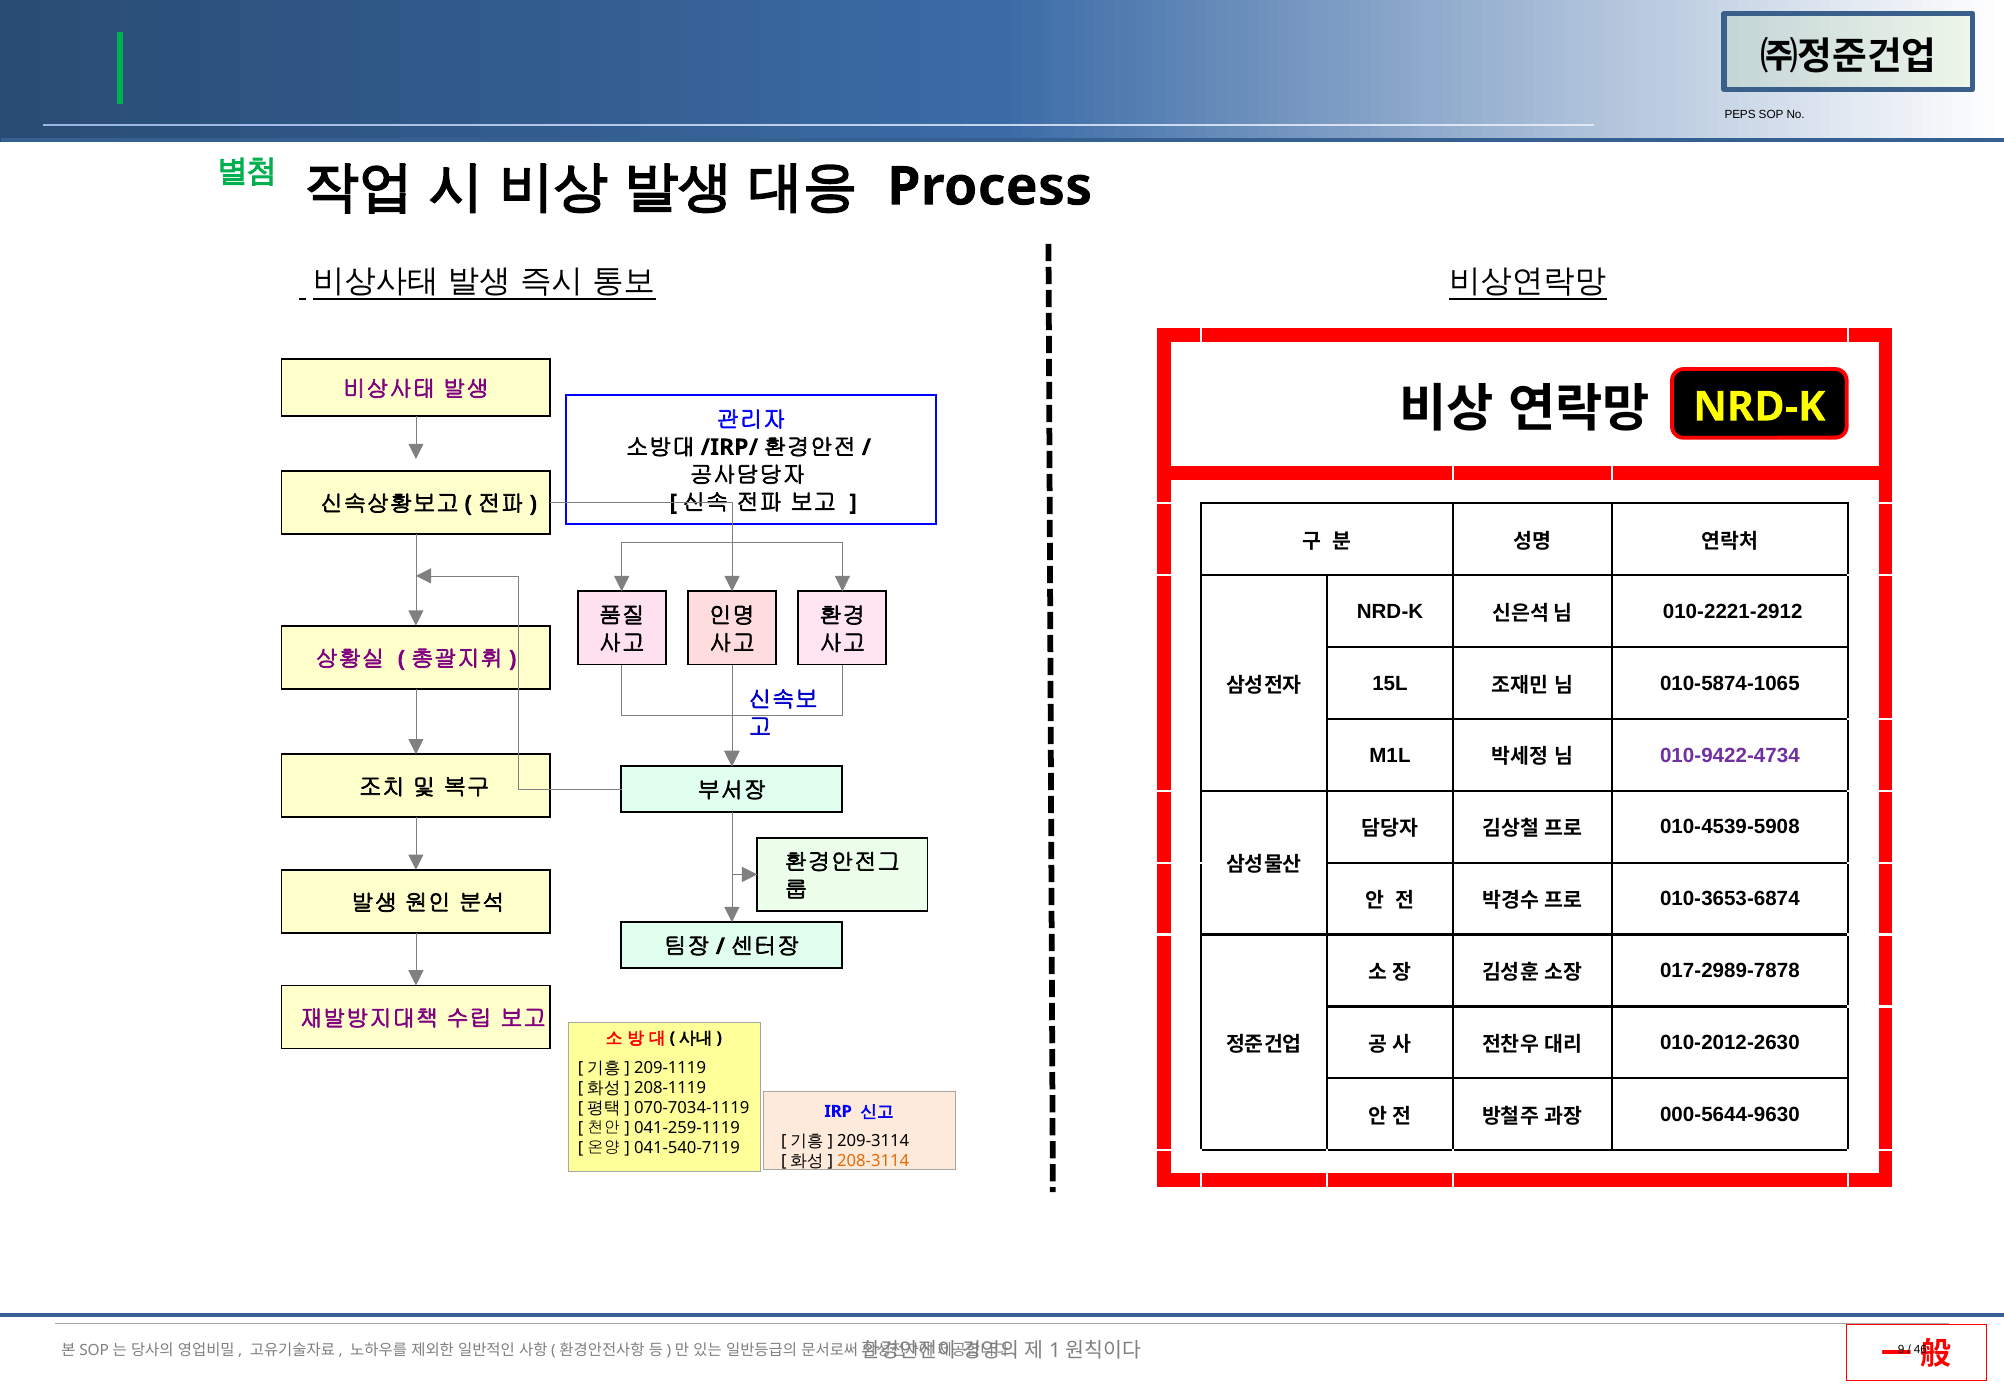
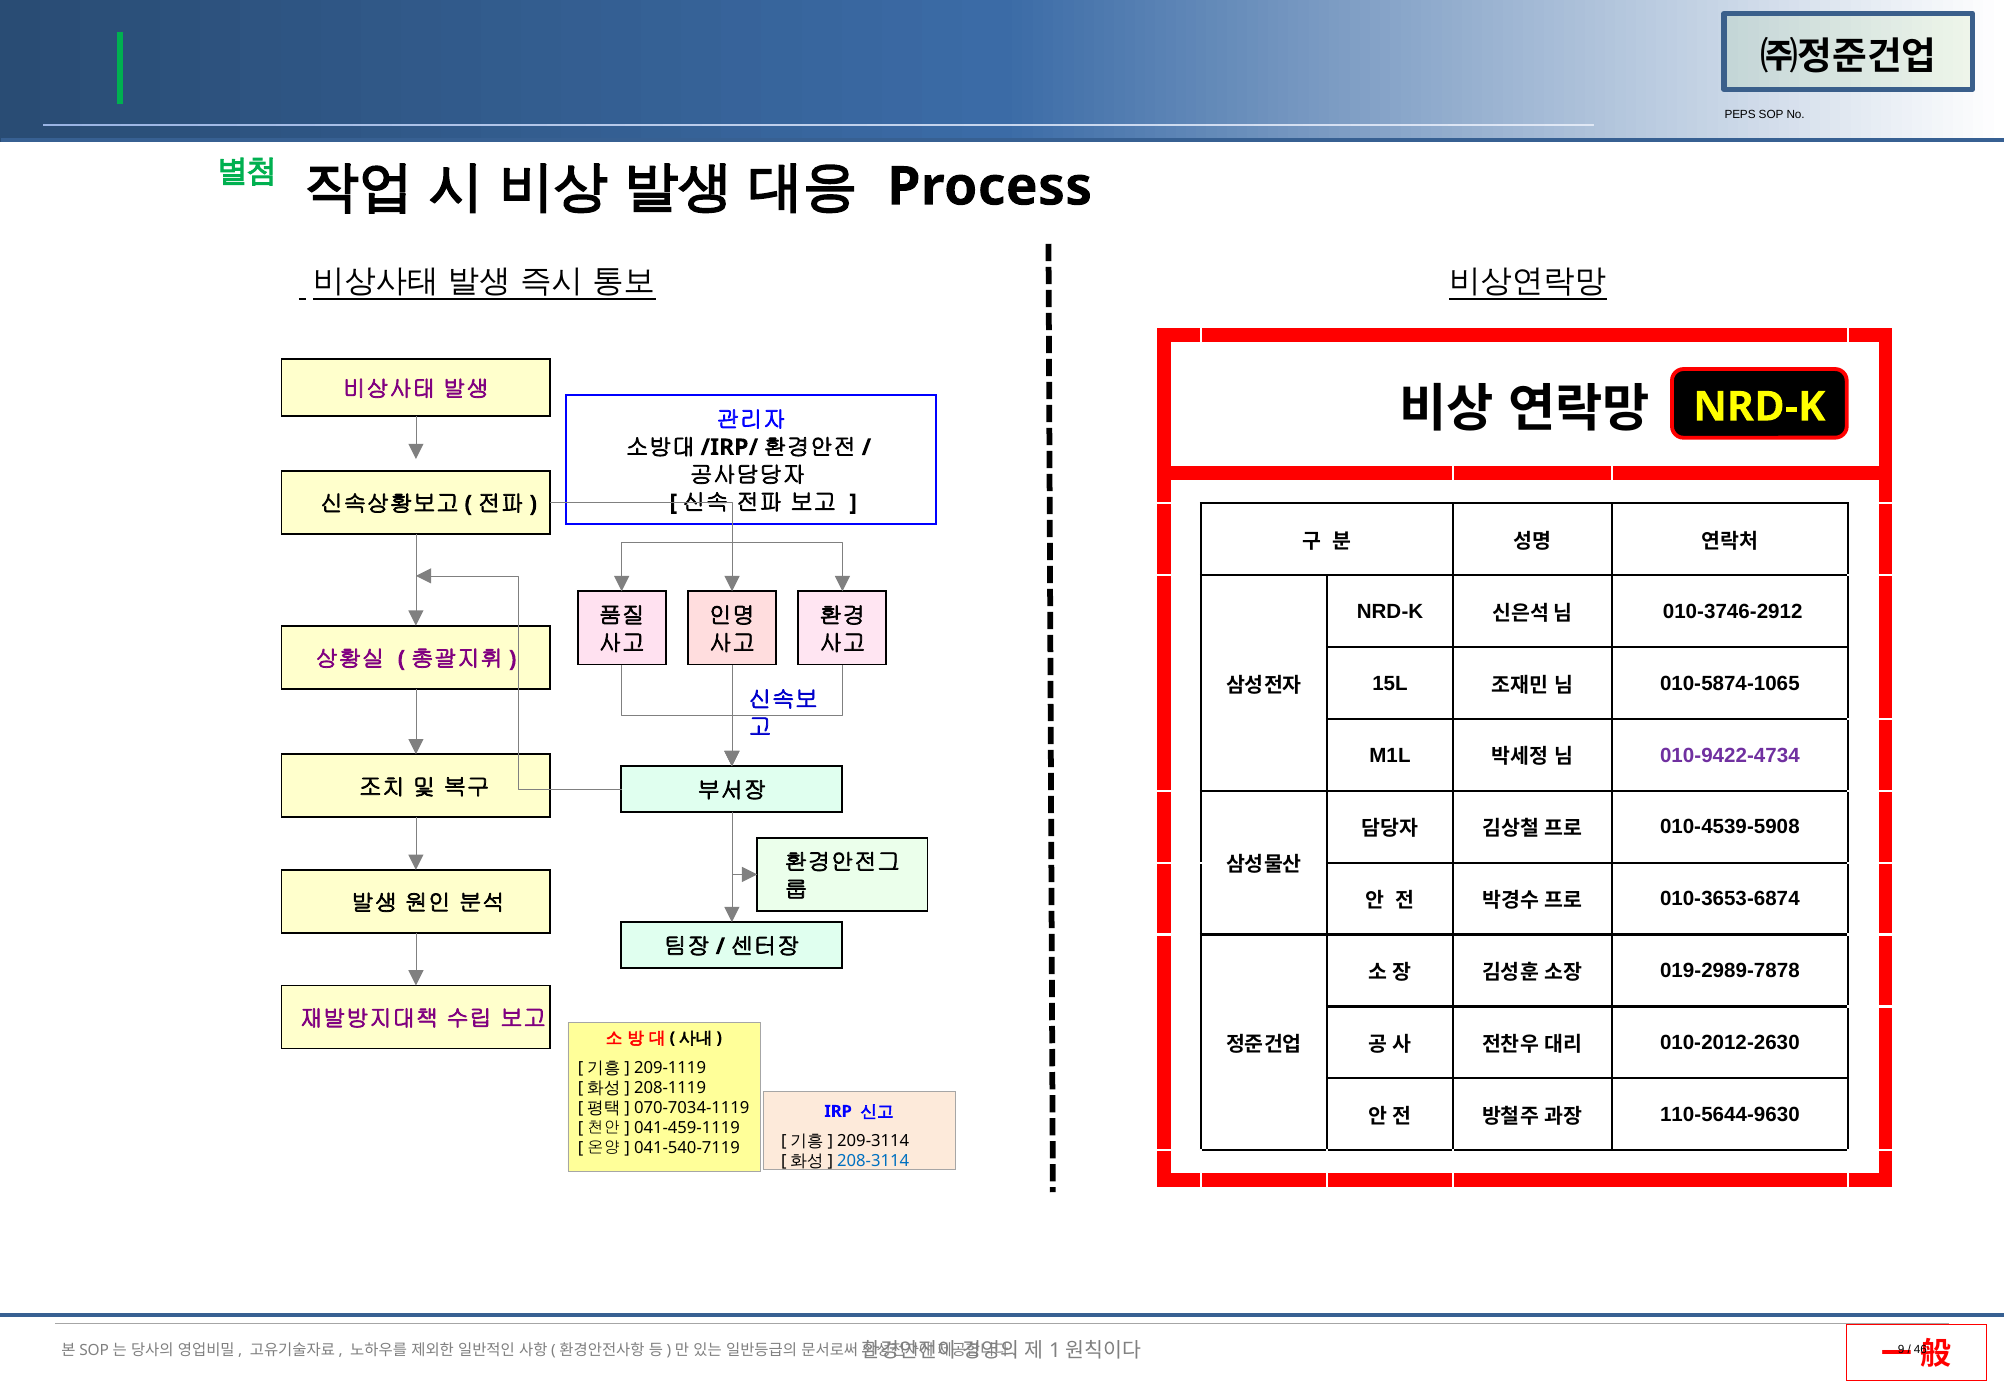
010-2221-2912: 010-2221-2912 -> 010-3746-2912 (1733, 612)
017-2989-7878: 017-2989-7878 -> 019-2989-7878 (1730, 971)
000-5644-9630: 000-5644-9630 -> 110-5644-9630 (1730, 1115)
041-259-1119: 041-259-1119 -> 041-459-1119 (687, 1128)
208-3114 colour: orange -> blue (873, 1162)
